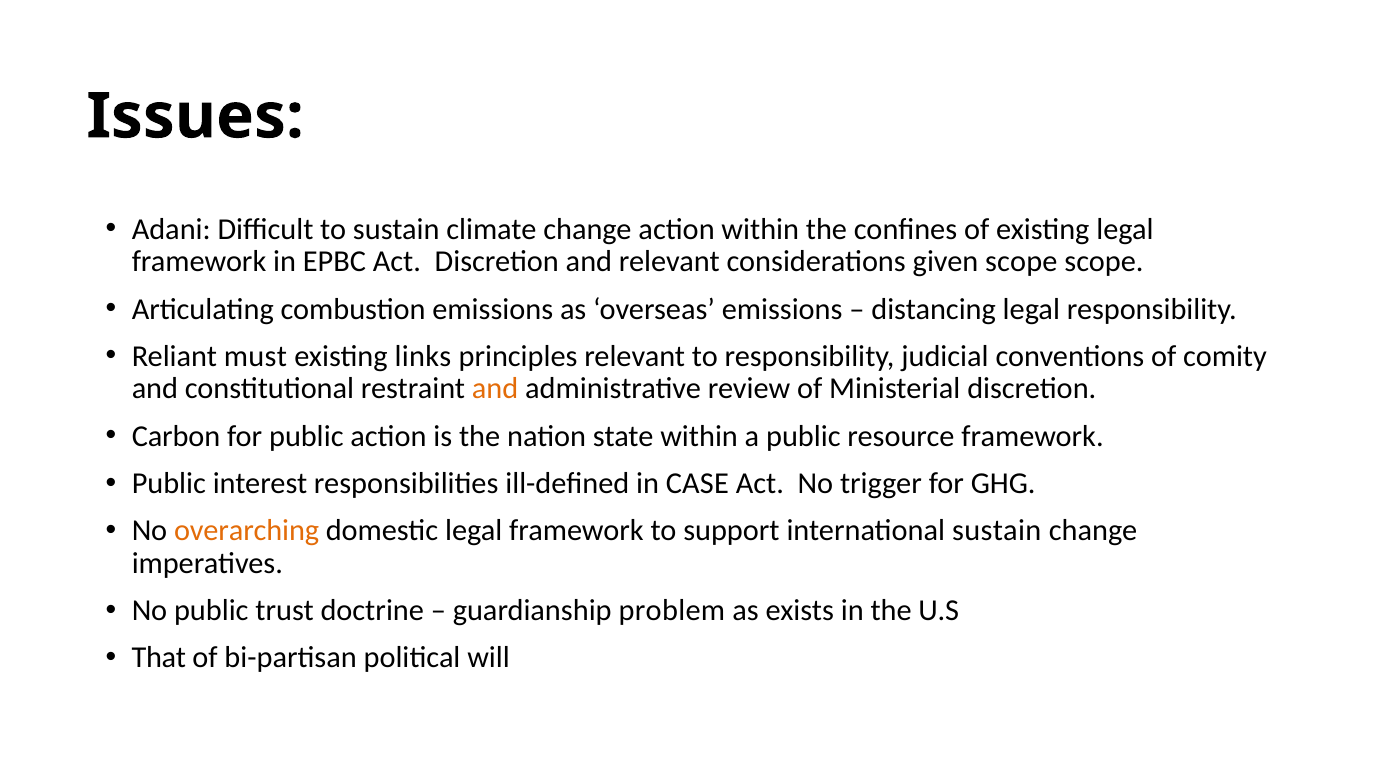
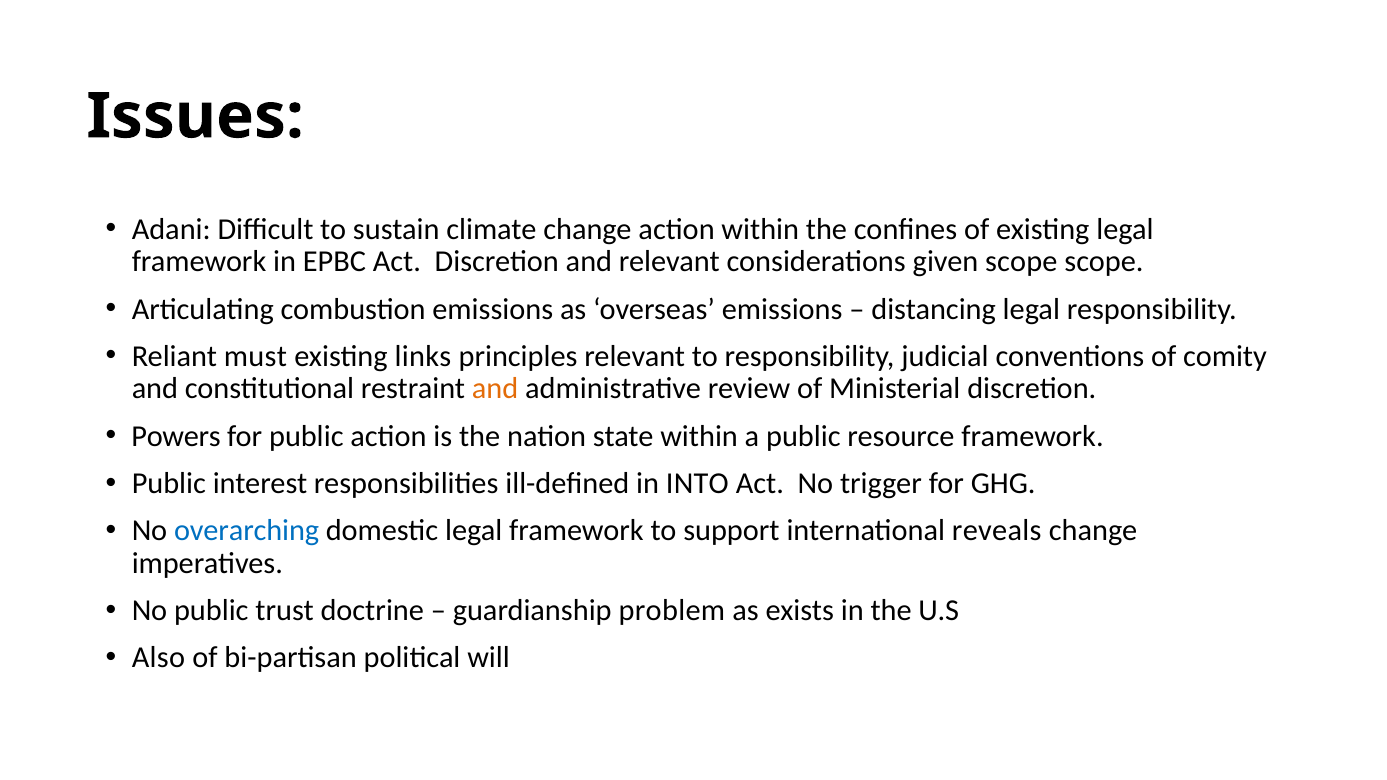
Carbon: Carbon -> Powers (176, 436)
CASE: CASE -> INTO (697, 483)
overarching colour: orange -> blue (247, 531)
international sustain: sustain -> reveals (997, 531)
That: That -> Also (159, 658)
